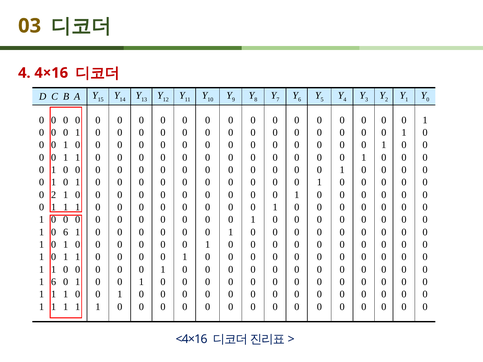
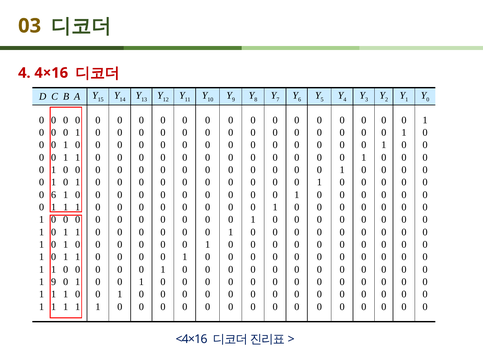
0 2: 2 -> 6 (54, 195)
6: 6 -> 1 (66, 232)
1 6: 6 -> 9 (54, 282)
